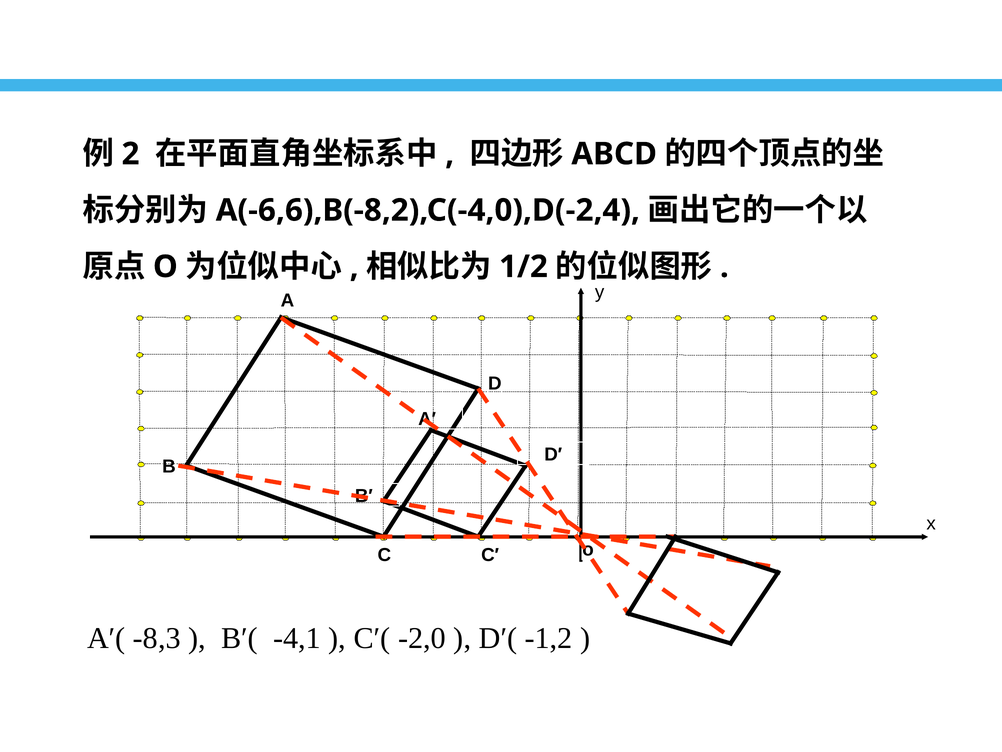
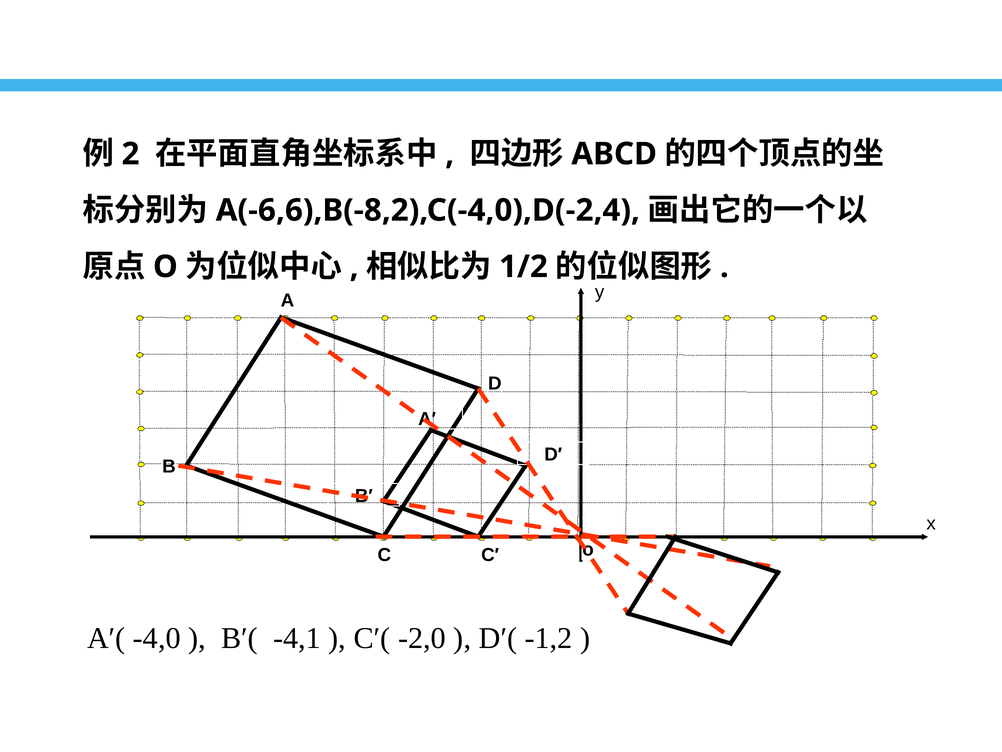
-8,3: -8,3 -> -4,0 (157, 638)
